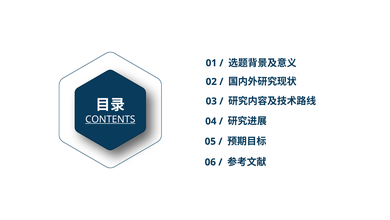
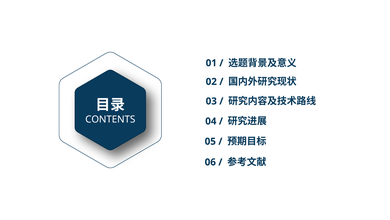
CONTENTS underline: present -> none (110, 119)
